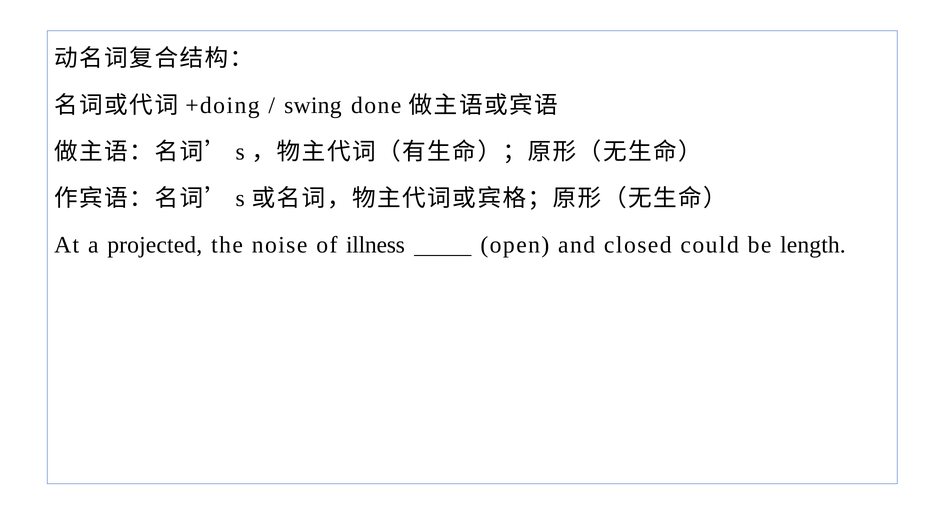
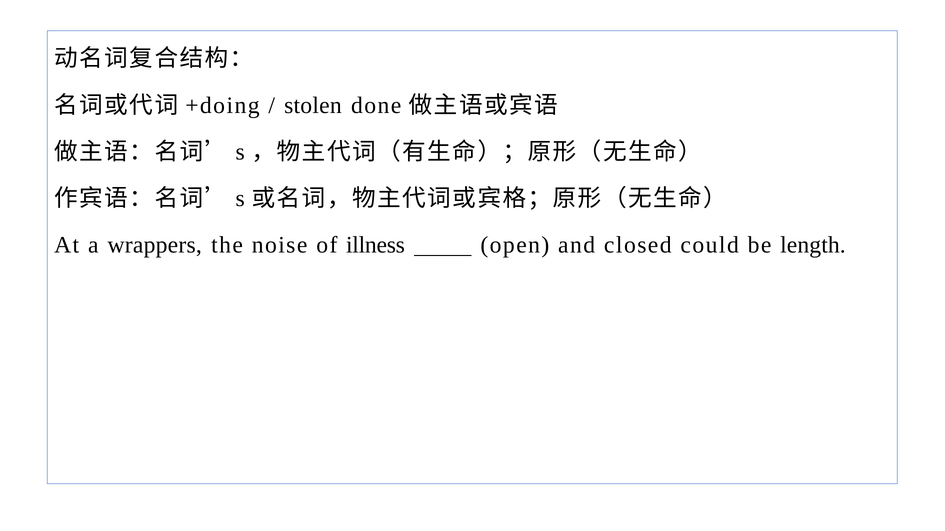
swing: swing -> stolen (313, 105)
projected: projected -> wrappers (155, 245)
